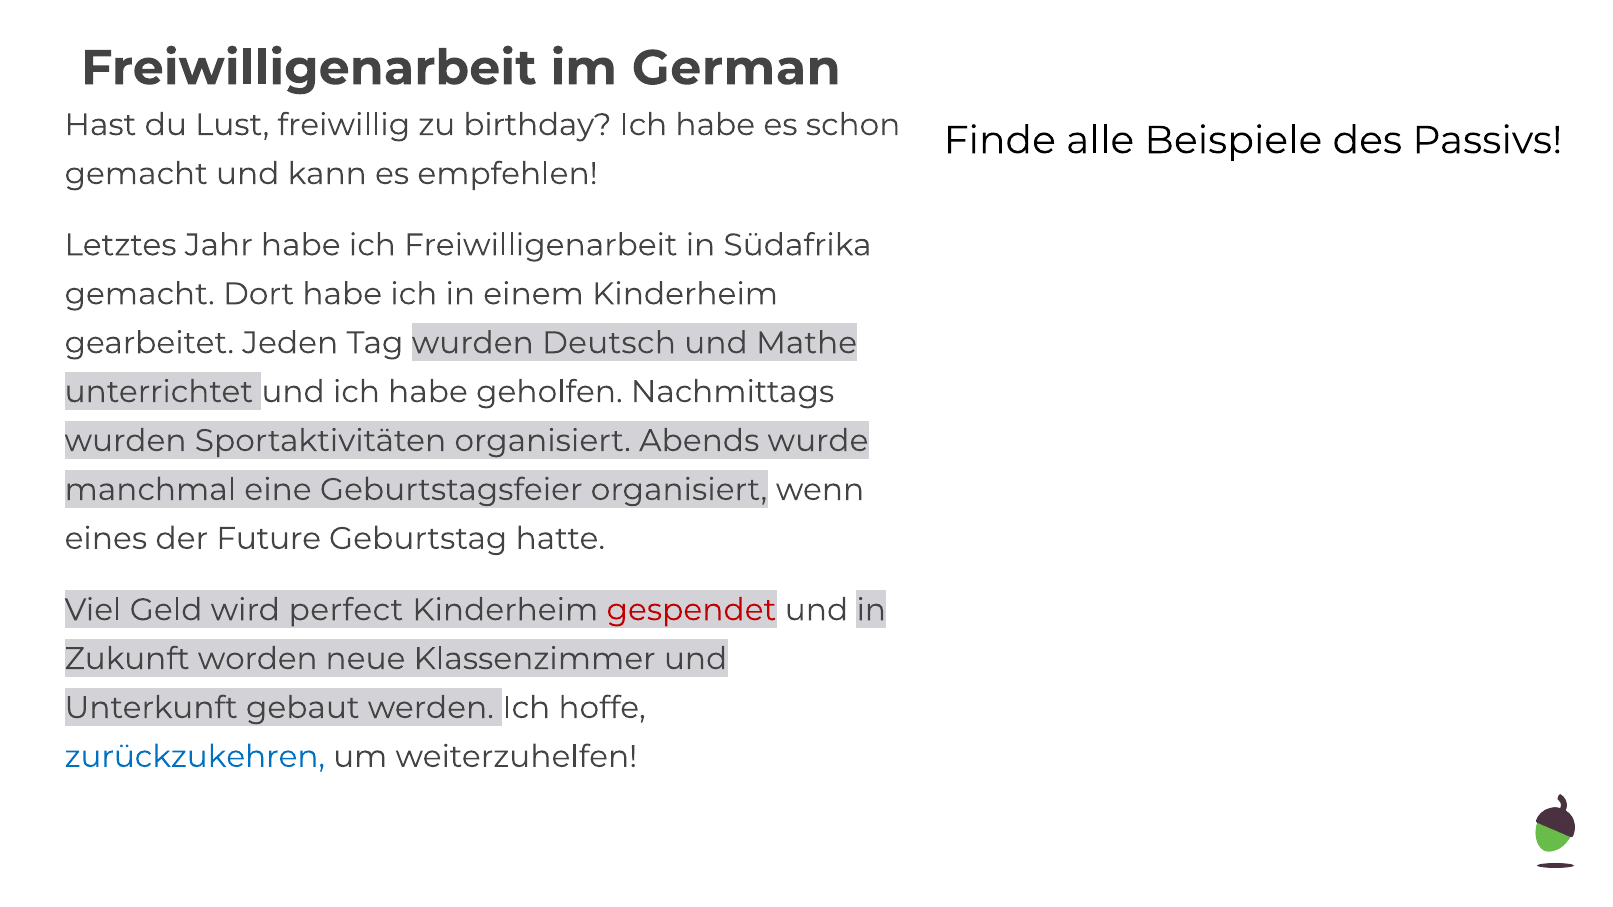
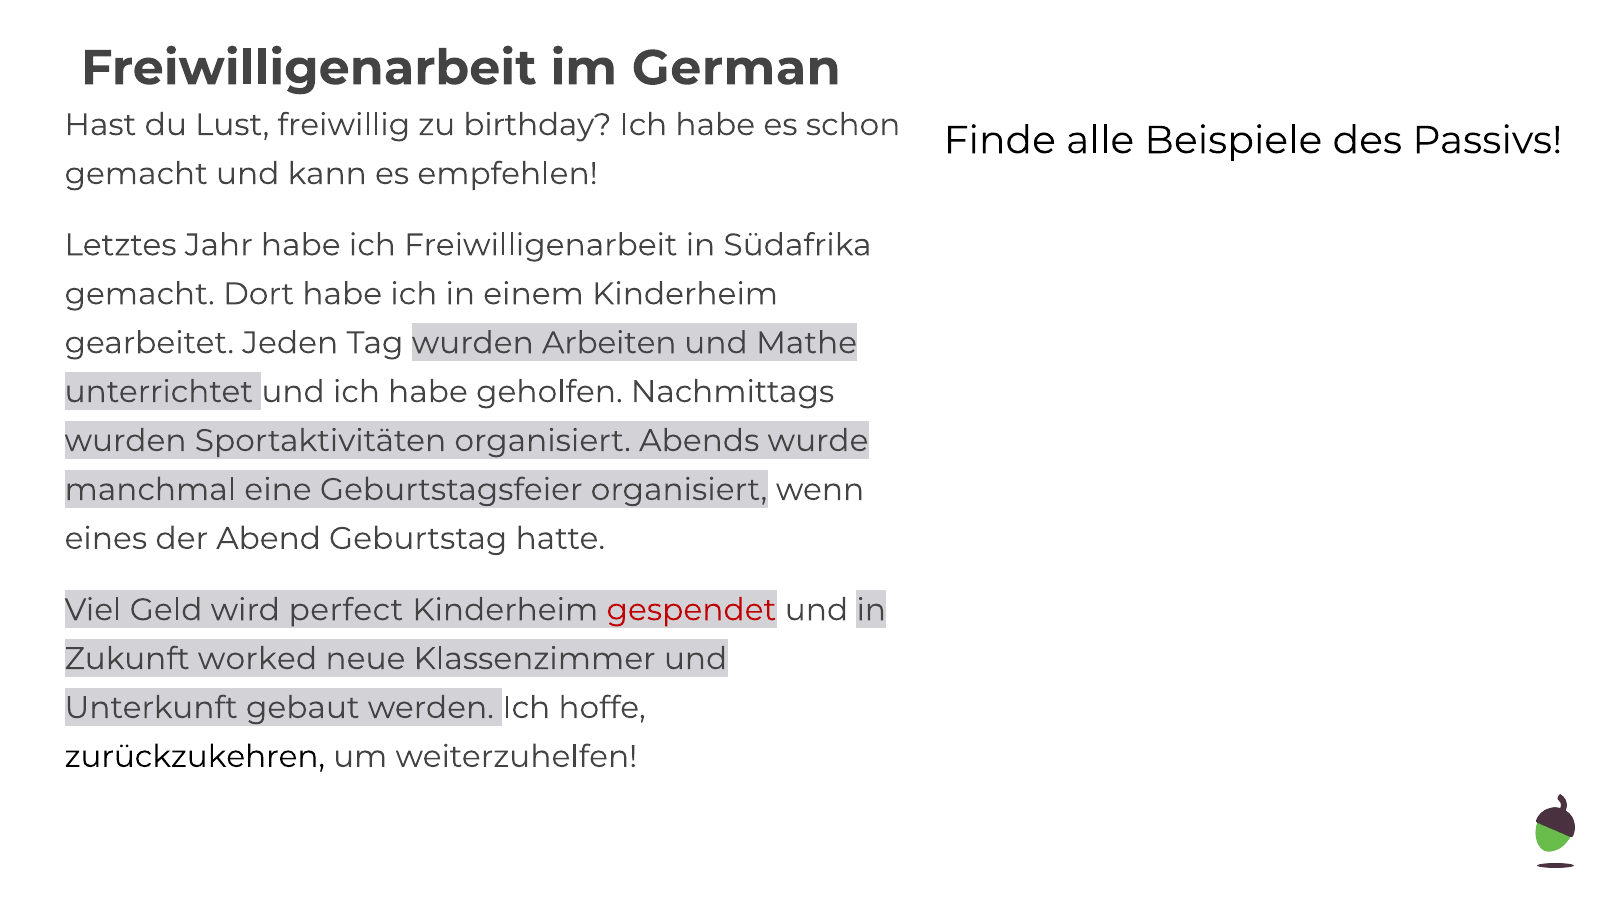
Deutsch: Deutsch -> Arbeiten (609, 343)
Future: Future -> Abend (269, 539)
worden: worden -> worked (258, 659)
zurückzukehren colour: blue -> black (195, 757)
